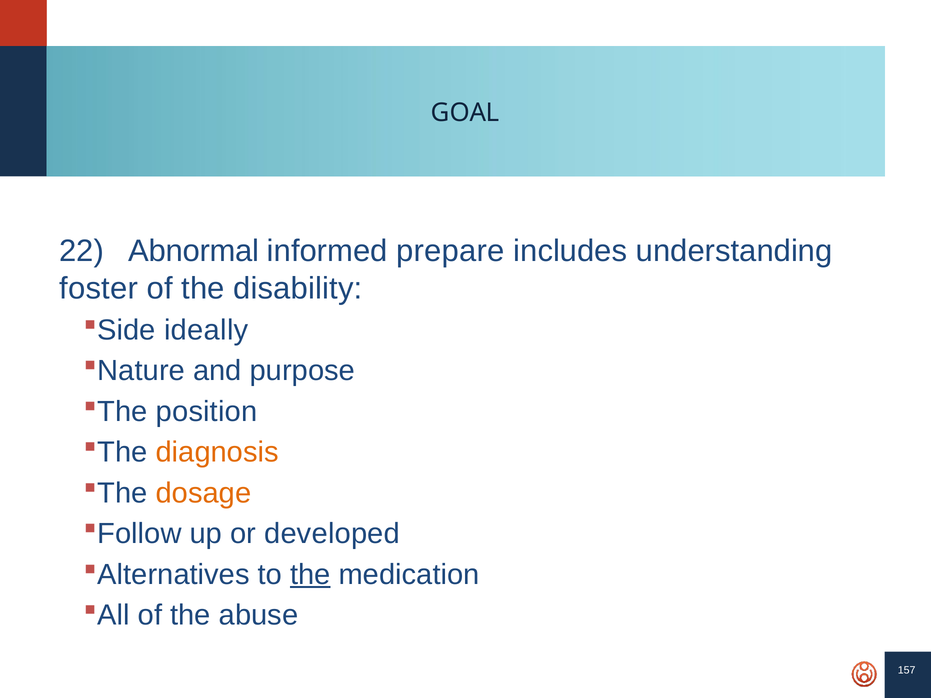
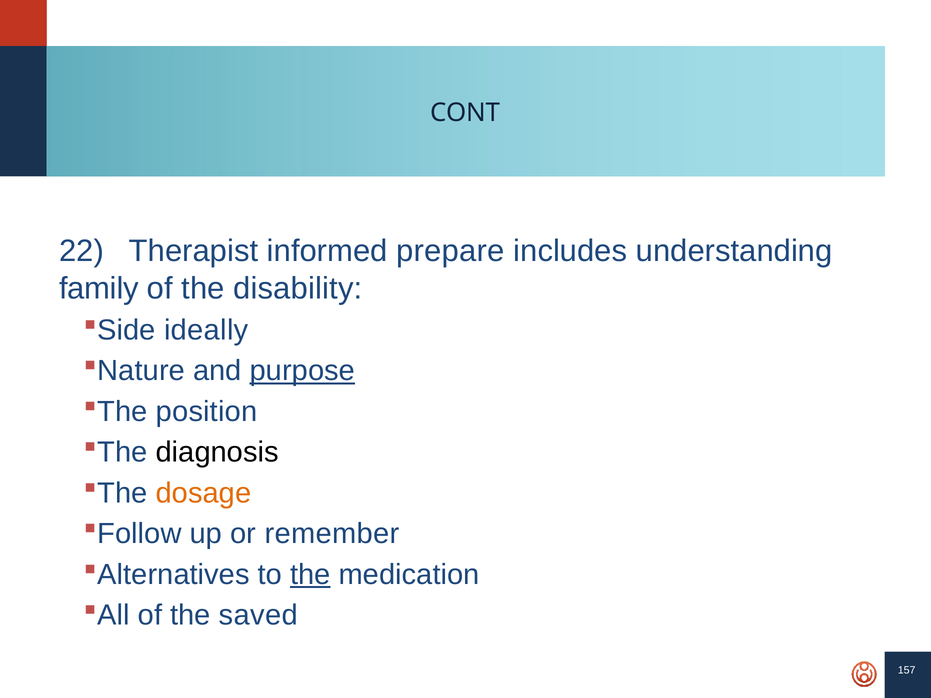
GOAL: GOAL -> CONT (465, 113)
Abnormal: Abnormal -> Therapist (194, 251)
foster: foster -> family (99, 288)
purpose underline: none -> present (302, 371)
diagnosis colour: orange -> black (217, 453)
developed: developed -> remember (332, 534)
abuse: abuse -> saved (258, 616)
